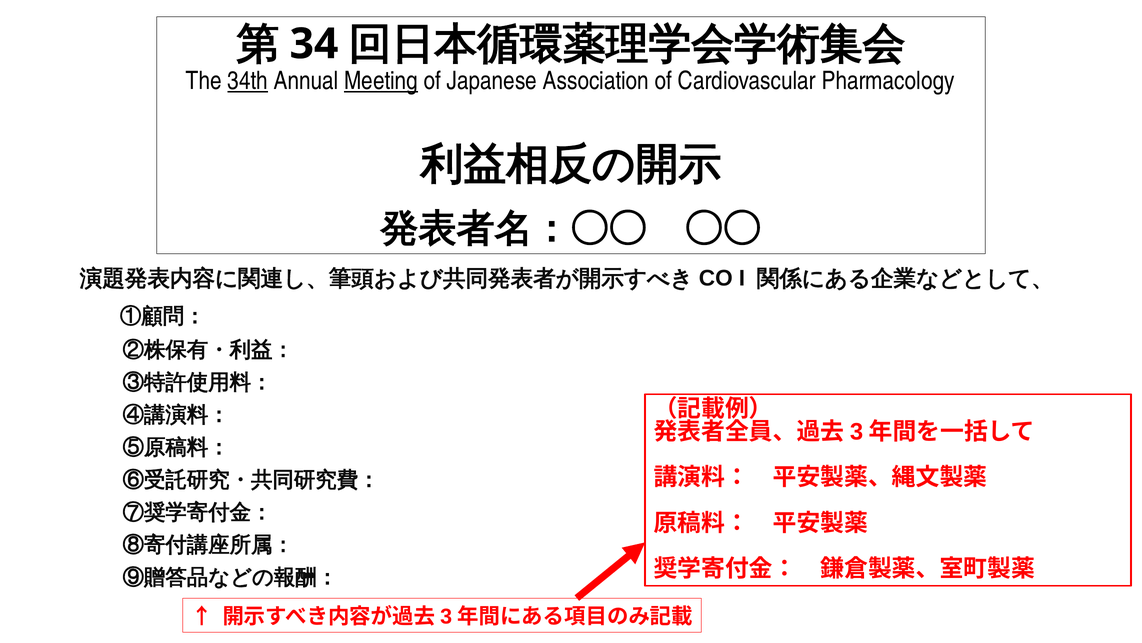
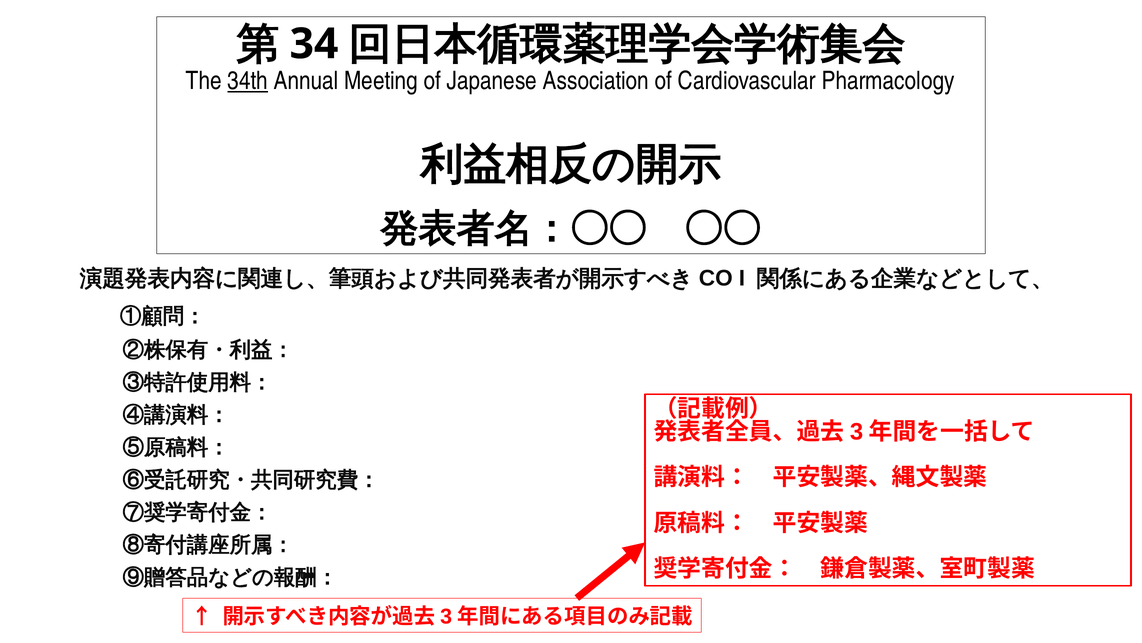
Meeting underline: present -> none (381, 81)
